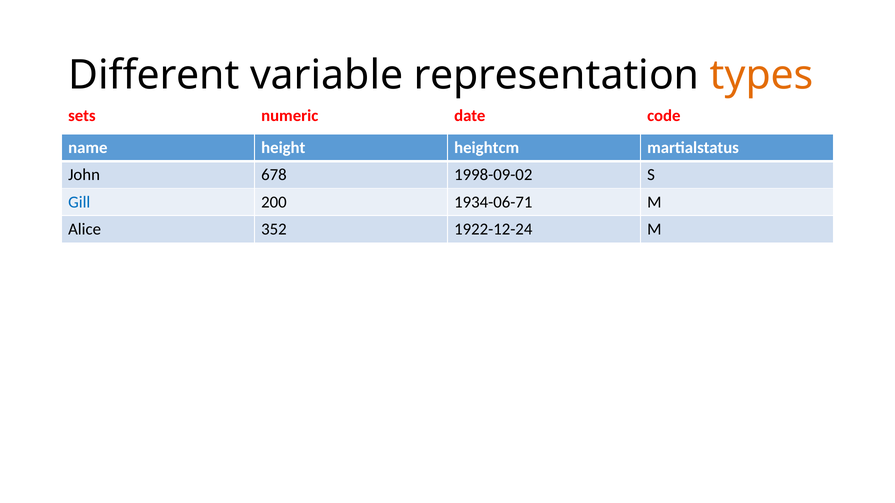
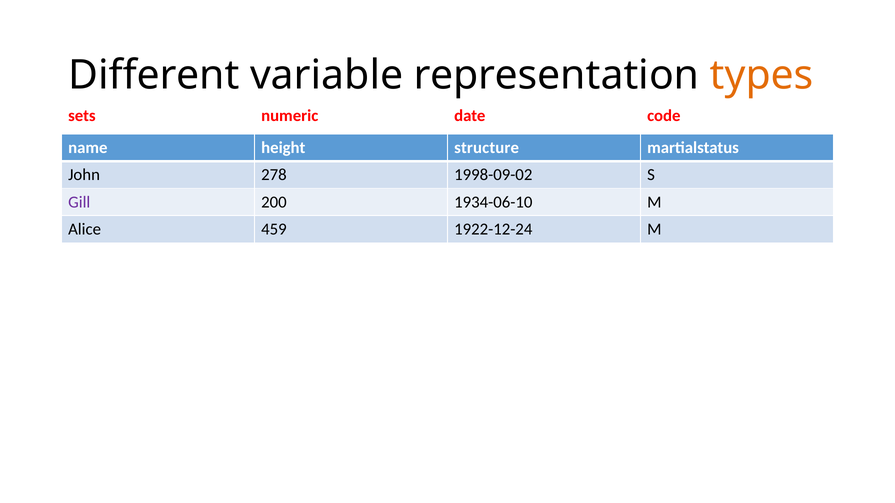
heightcm: heightcm -> structure (487, 148)
678: 678 -> 278 (274, 175)
Gill colour: blue -> purple (79, 202)
1934-06-71: 1934-06-71 -> 1934-06-10 (493, 202)
352: 352 -> 459 (274, 229)
